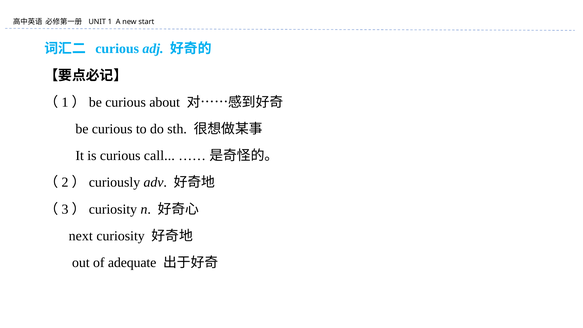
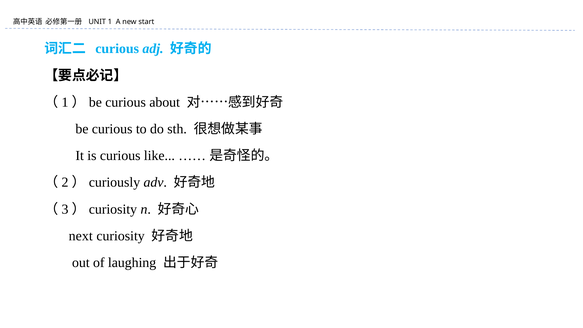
call: call -> like (159, 156)
adequate: adequate -> laughing (132, 263)
